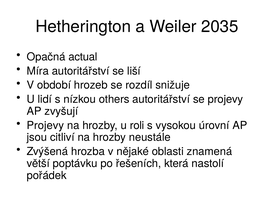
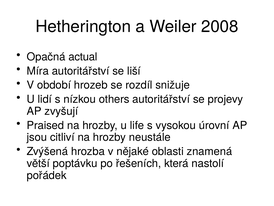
2035: 2035 -> 2008 (220, 27)
Projevy: Projevy -> Praised (45, 125)
roli: roli -> life (137, 125)
